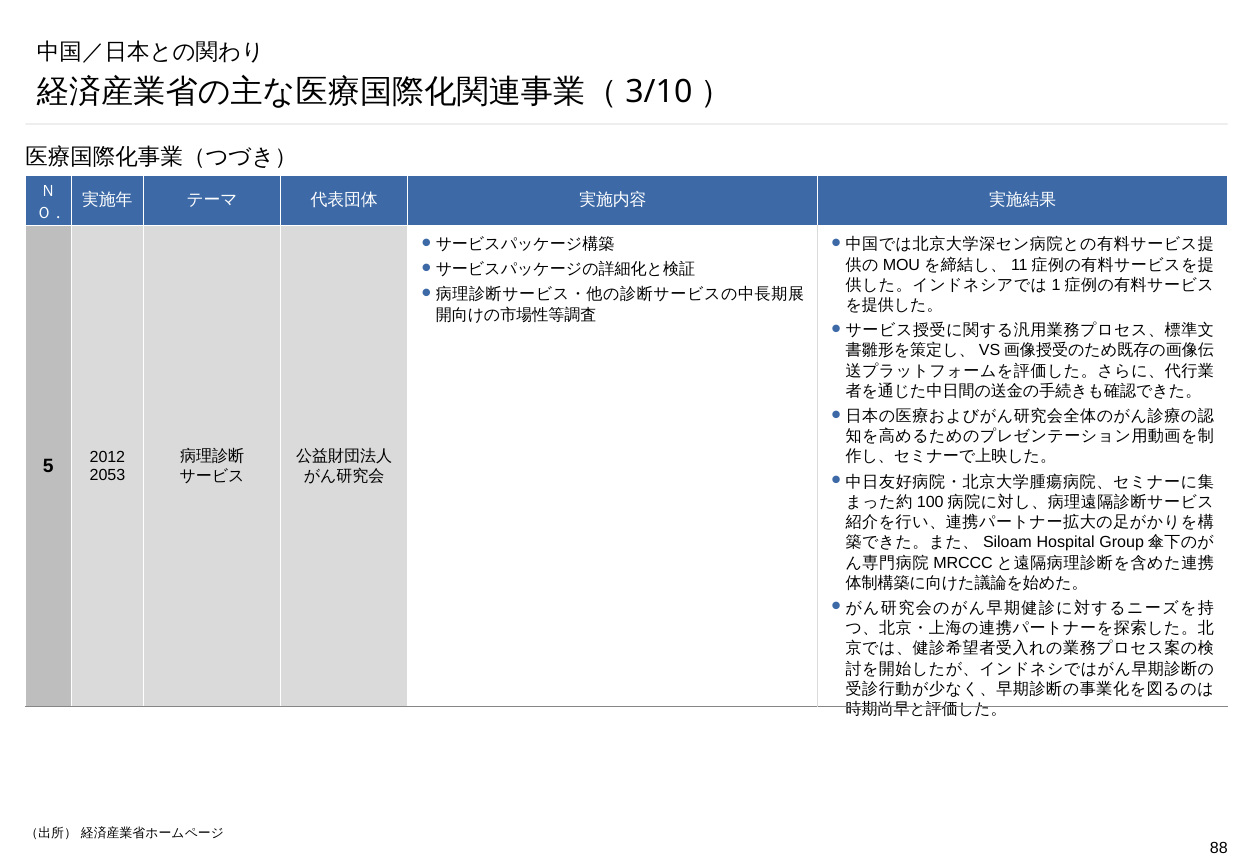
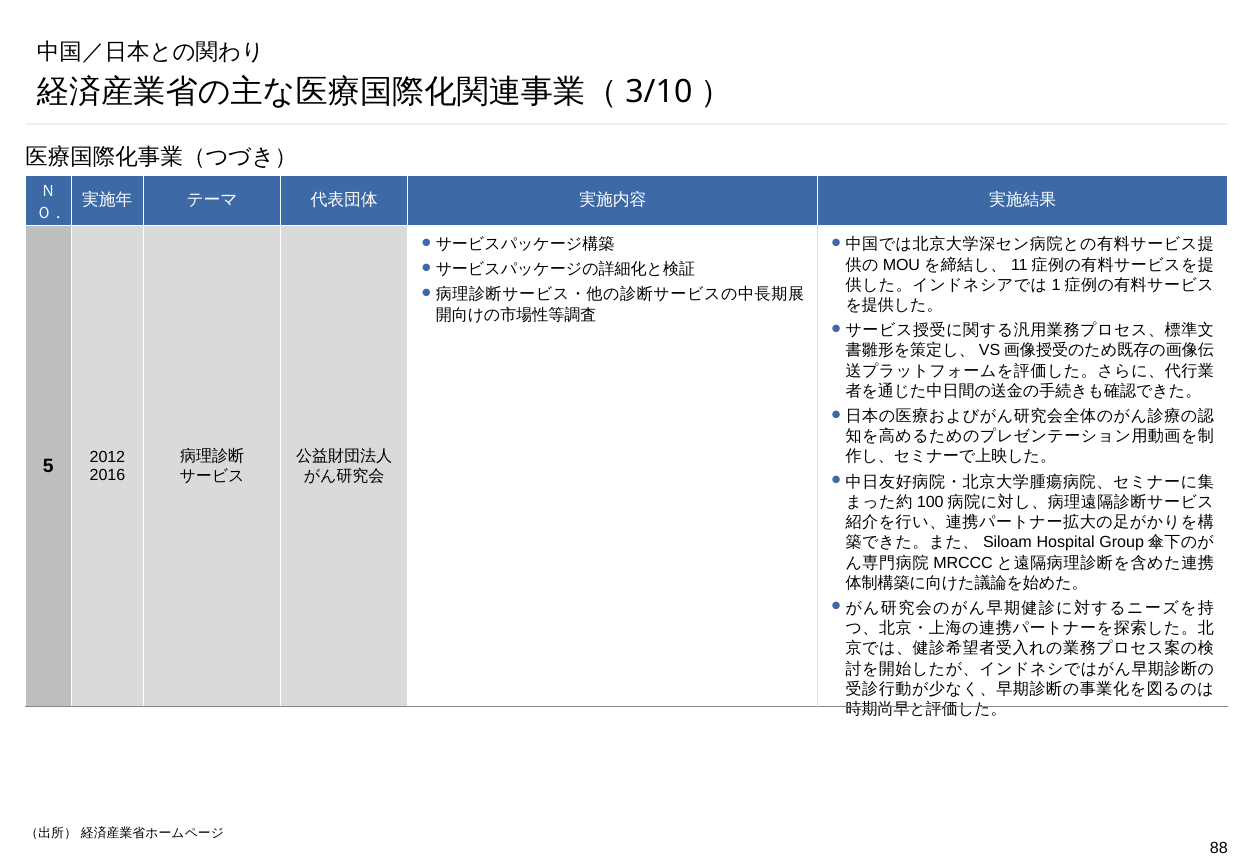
2053: 2053 -> 2016 (107, 475)
